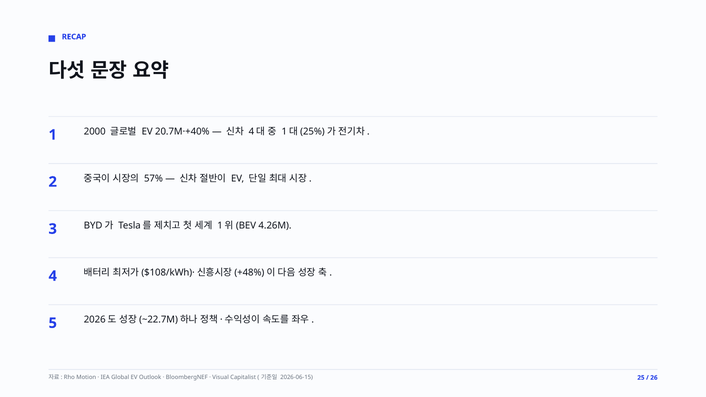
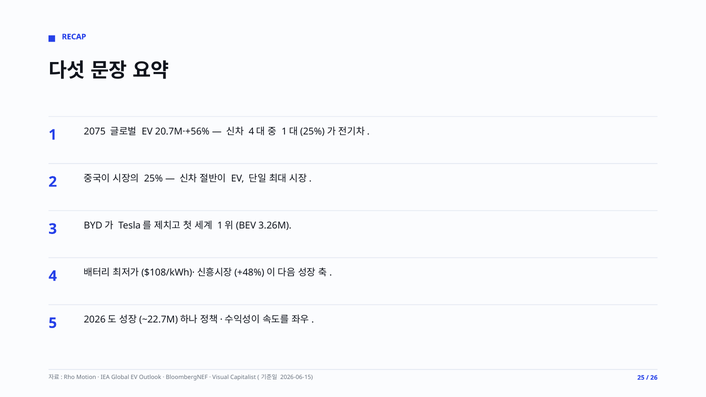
2000: 2000 -> 2075 (95, 131)
20.7M·+40%: 20.7M·+40% -> 20.7M·+56% (182, 131)
57%: 57% -> 25% (153, 178)
4.26M: 4.26M -> 3.26M (275, 226)
